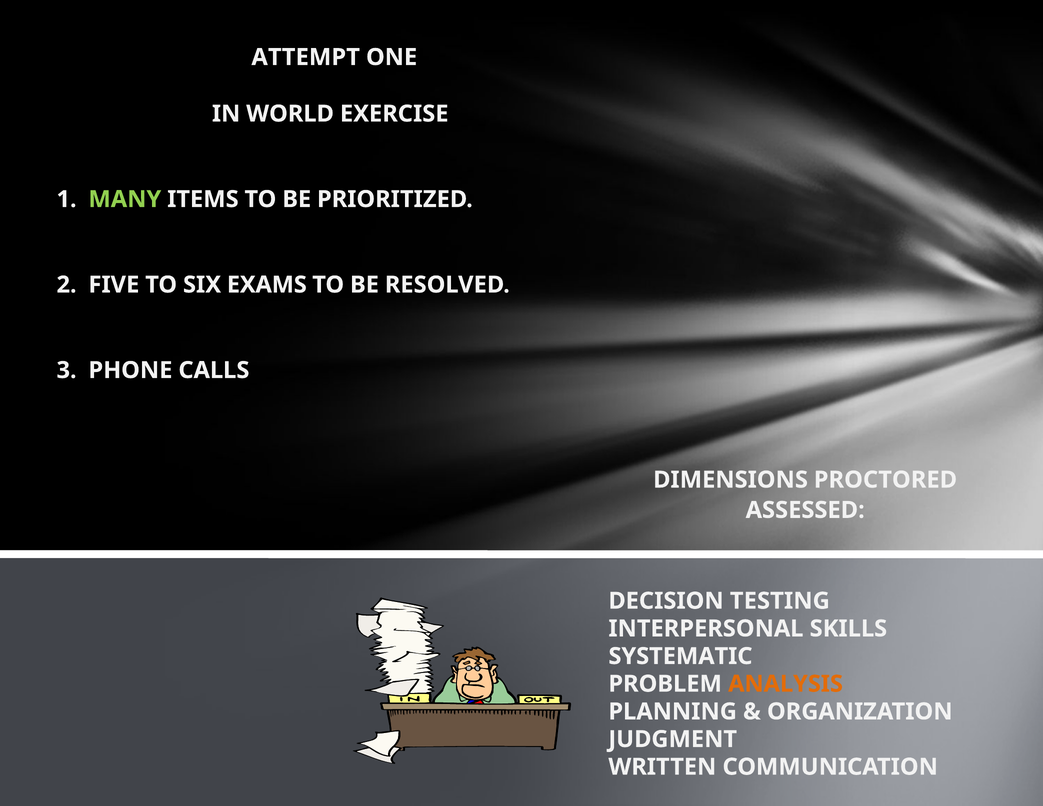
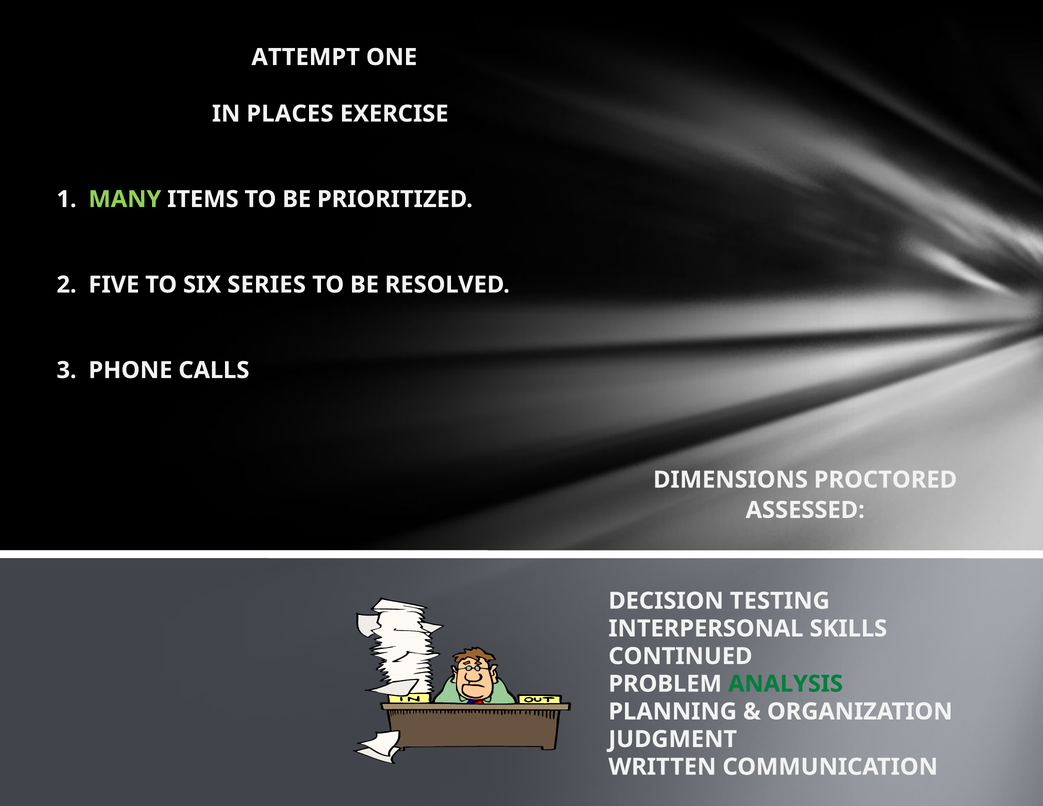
WORLD: WORLD -> PLACES (290, 114)
EXAMS: EXAMS -> SERIES (267, 285)
SYSTEMATIC: SYSTEMATIC -> CONTINUED (680, 656)
ANALYSIS colour: orange -> green (786, 684)
